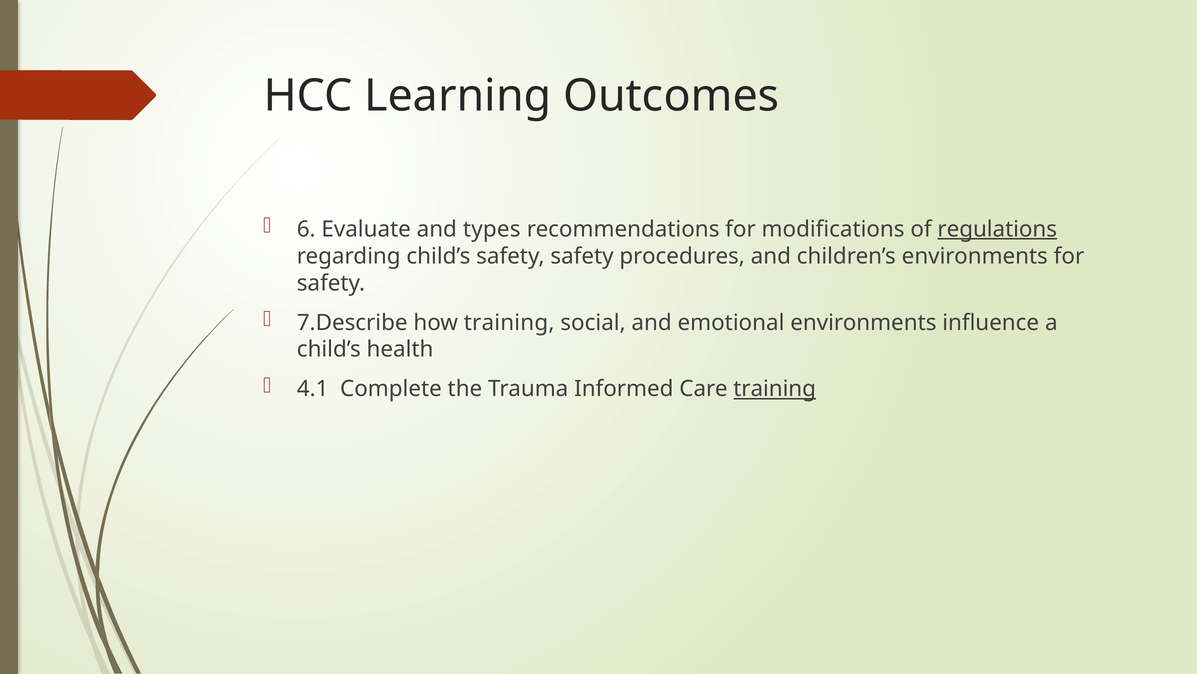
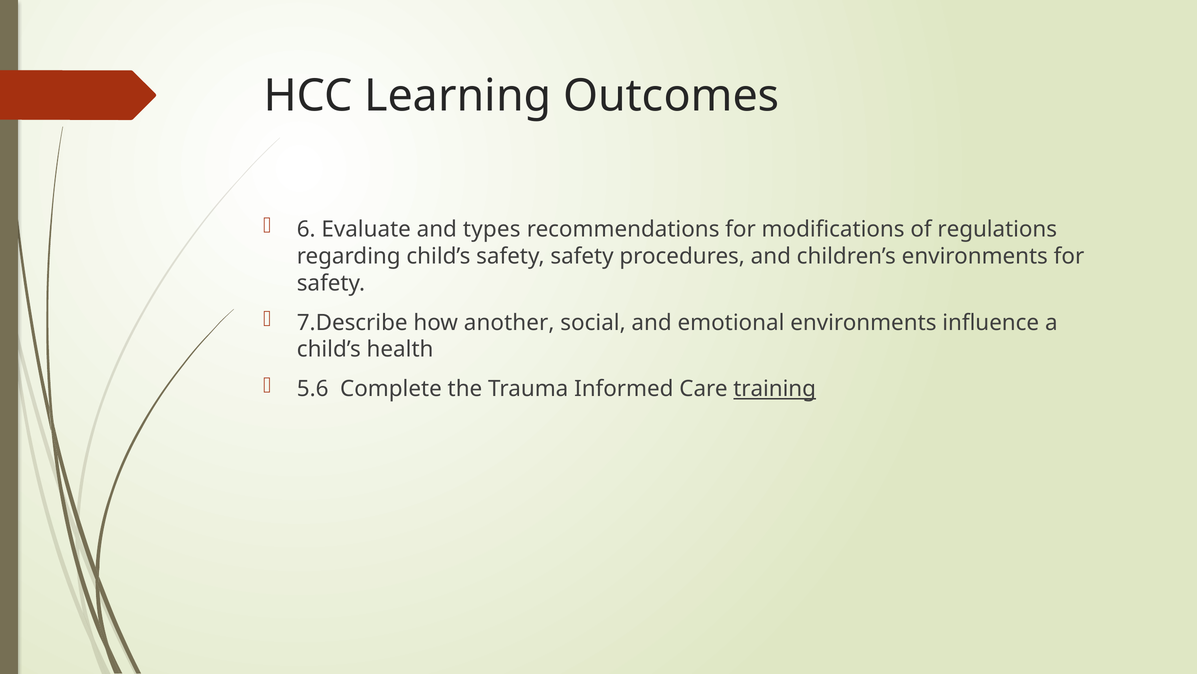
regulations underline: present -> none (997, 229)
how training: training -> another (509, 322)
4.1: 4.1 -> 5.6 (313, 389)
